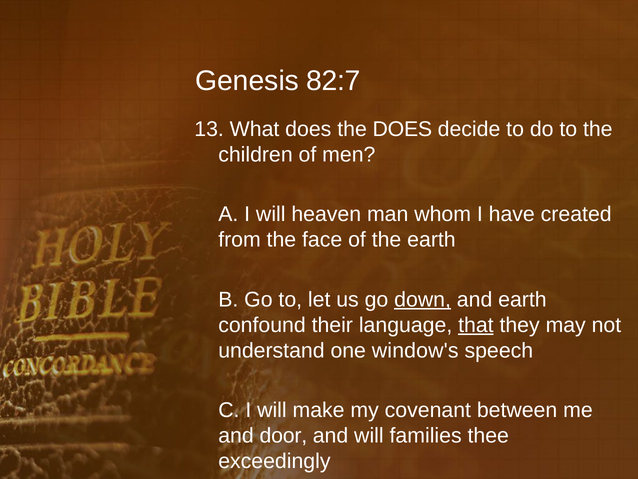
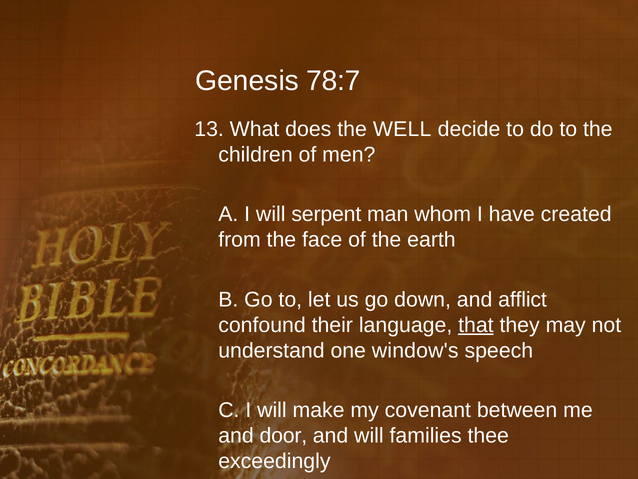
82:7: 82:7 -> 78:7 (334, 81)
the DOES: DOES -> WELL (402, 129)
heaven: heaven -> serpent (326, 214)
down underline: present -> none (423, 299)
and earth: earth -> afflict (523, 299)
